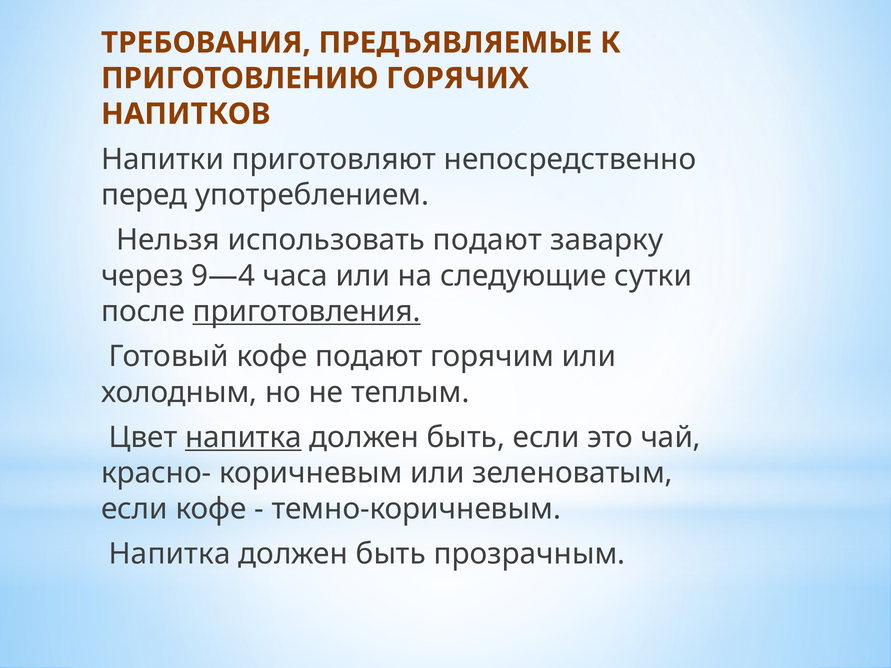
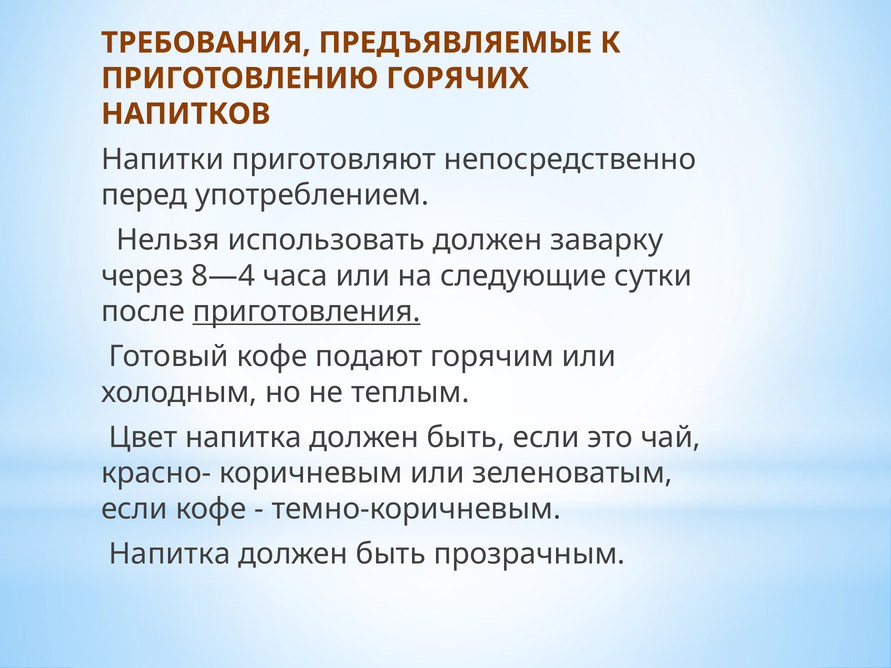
использовать подают: подают -> должен (488, 240)
9—4: 9—4 -> 8—4 (223, 276)
напитка underline: present -> none (243, 438)
